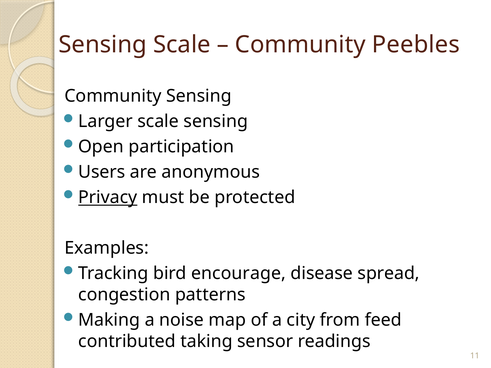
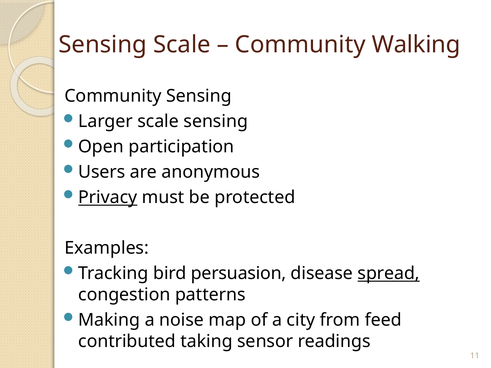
Peebles: Peebles -> Walking (416, 45)
encourage: encourage -> persuasion (239, 274)
spread underline: none -> present (389, 274)
